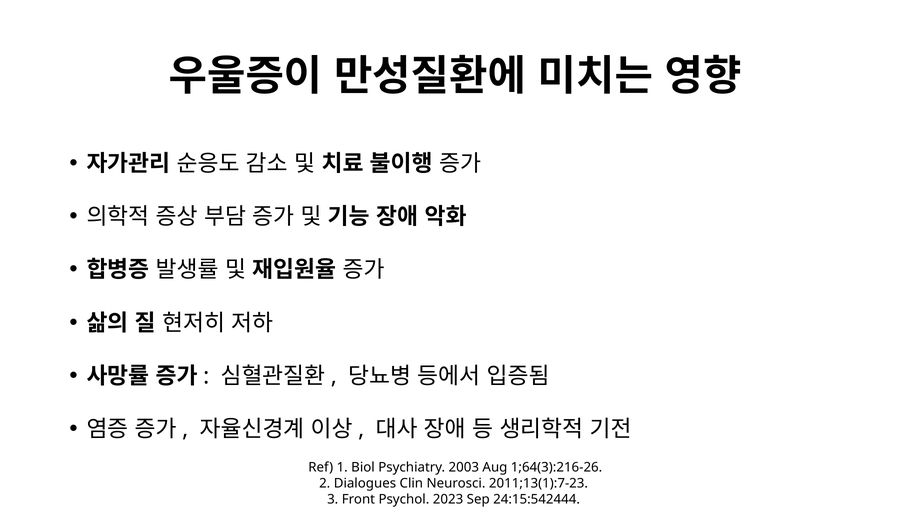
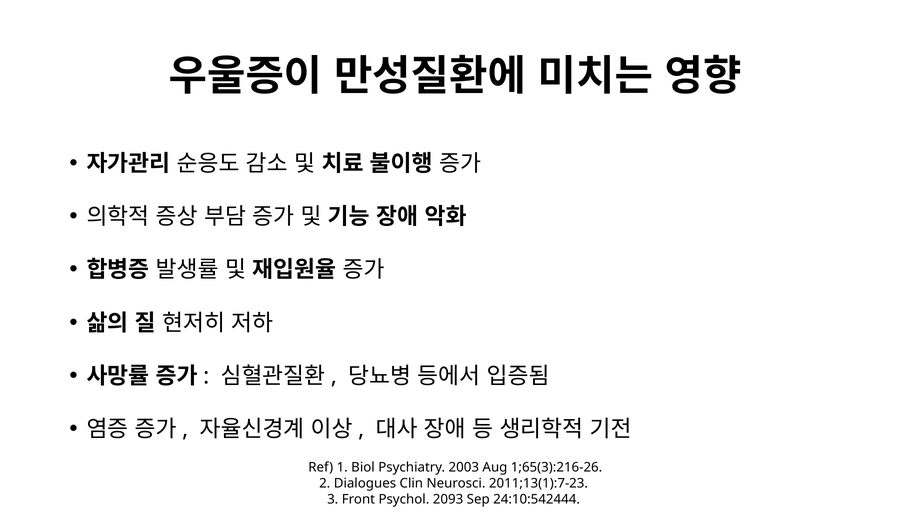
1;64(3):216-26: 1;64(3):216-26 -> 1;65(3):216-26 (557, 468)
2023: 2023 -> 2093 (448, 500)
24:15:542444: 24:15:542444 -> 24:10:542444 (537, 500)
